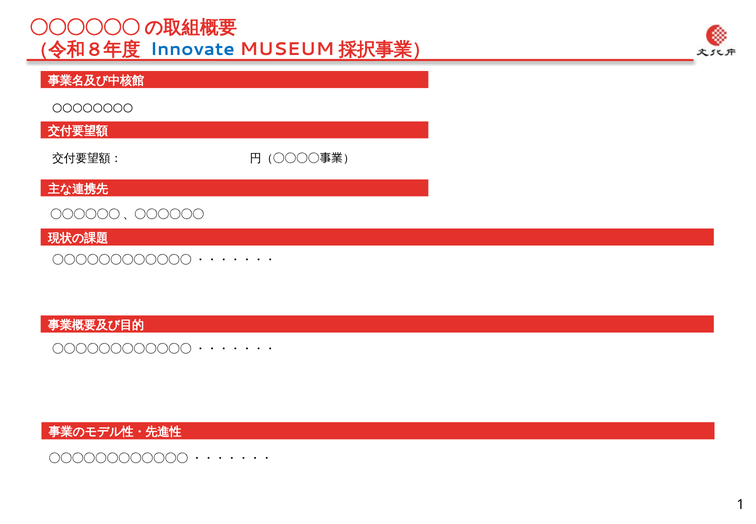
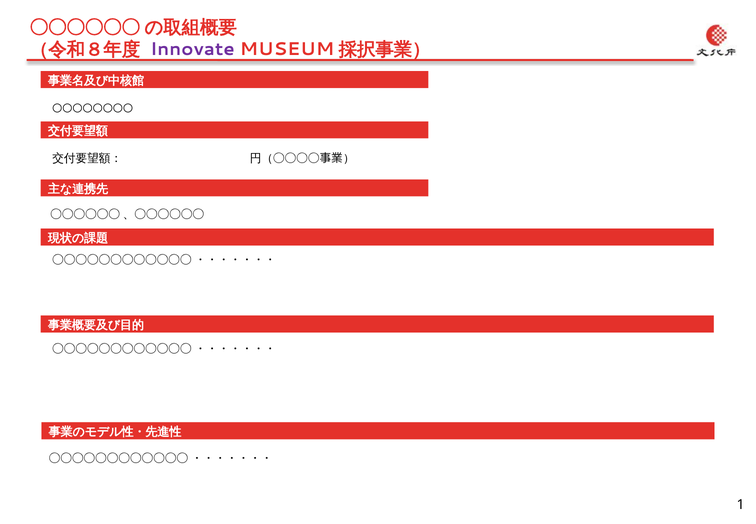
Innovate colour: blue -> purple (192, 49)
